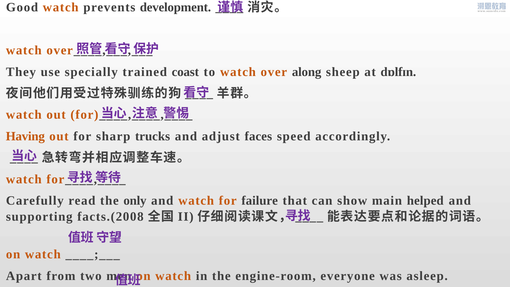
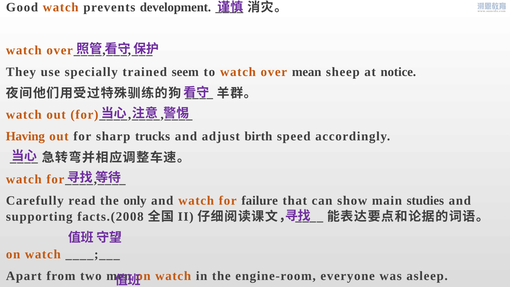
coast: coast -> seem (185, 72)
along: along -> mean (307, 72)
dɒlfɪn: dɒlfɪn -> notice (398, 72)
faces: faces -> birth (258, 136)
helped: helped -> studies (425, 201)
